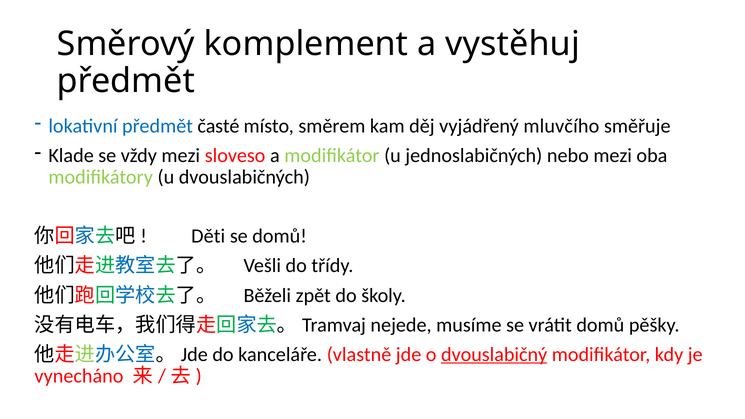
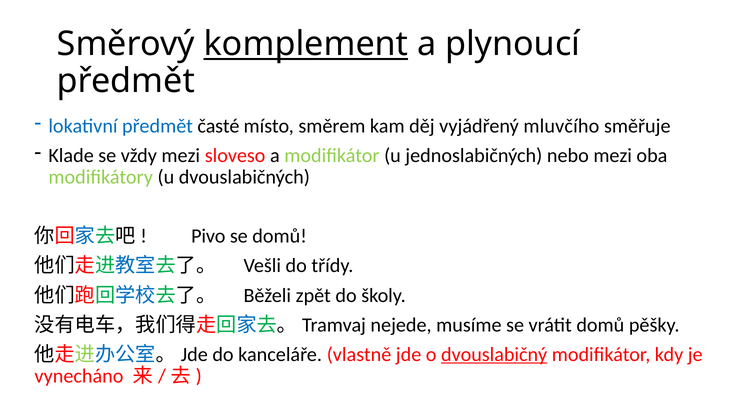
komplement underline: none -> present (306, 44)
vystěhuj: vystěhuj -> plynoucí (513, 44)
Děti: Děti -> Pivo (208, 236)
